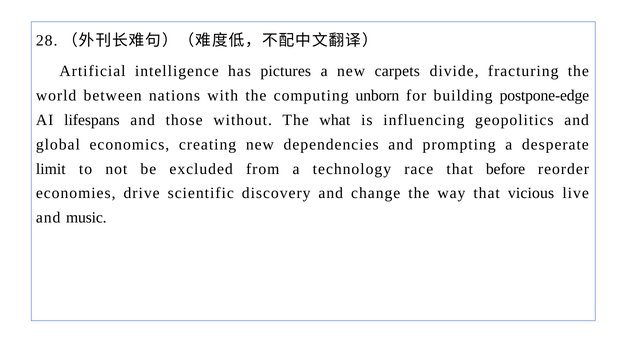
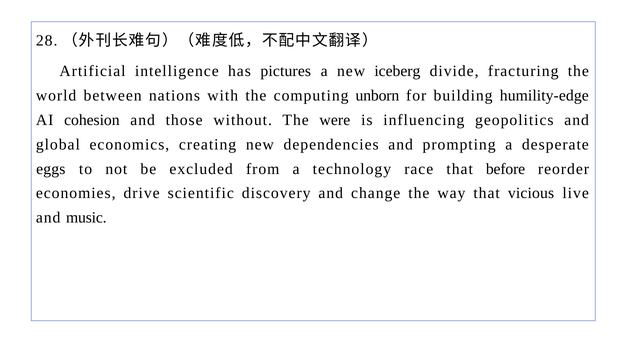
carpets: carpets -> iceberg (397, 71)
postpone-edge: postpone-edge -> humility-edge (544, 96)
lifespans: lifespans -> cohesion (92, 120)
what: what -> were (335, 120)
limit: limit -> eggs (51, 169)
